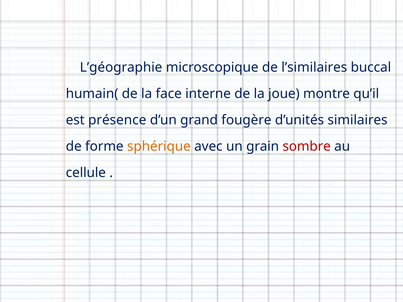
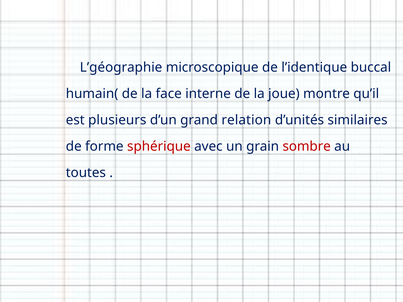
l’similaires: l’similaires -> l’identique (314, 68)
présence: présence -> plusieurs (117, 120)
fougère: fougère -> relation (246, 120)
sphérique colour: orange -> red (159, 146)
cellule: cellule -> toutes (86, 173)
